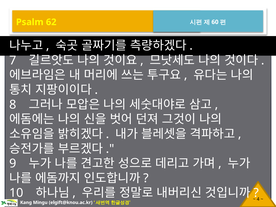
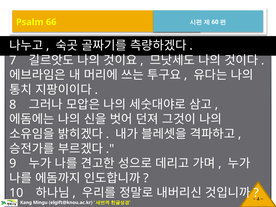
62: 62 -> 66 (51, 22)
